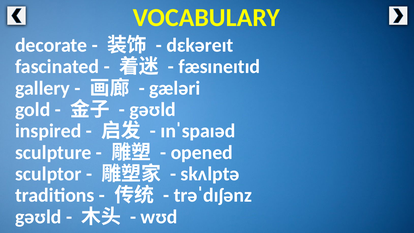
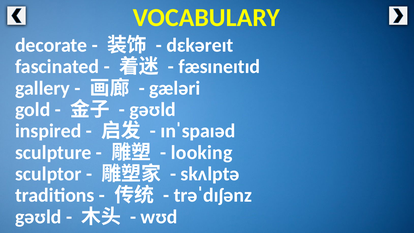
opened: opened -> looking (202, 152)
